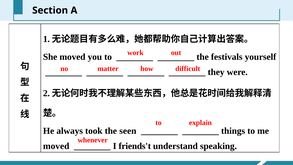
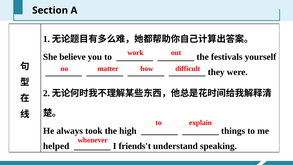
She moved: moved -> believe (73, 57)
seen: seen -> high (128, 131)
moved: moved -> helped (56, 146)
